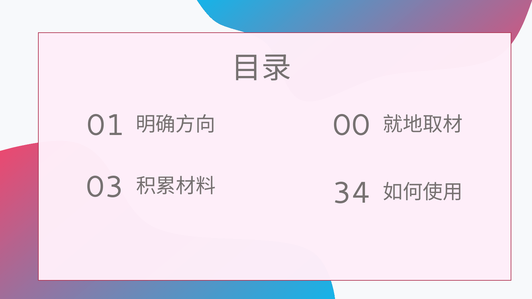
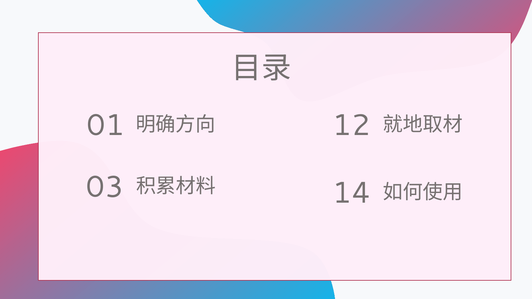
00: 00 -> 12 (352, 125)
34: 34 -> 14 (352, 193)
